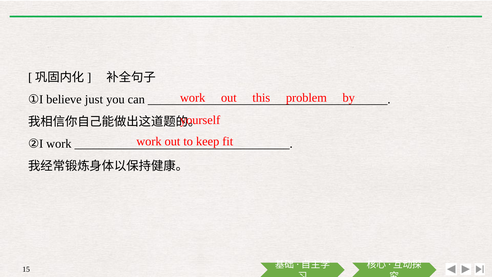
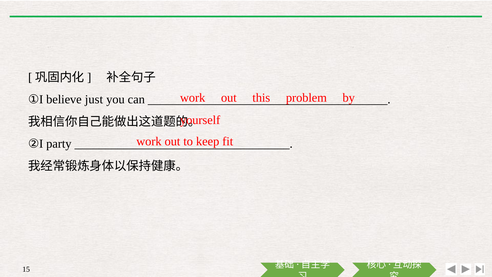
②I work: work -> party (59, 144)
